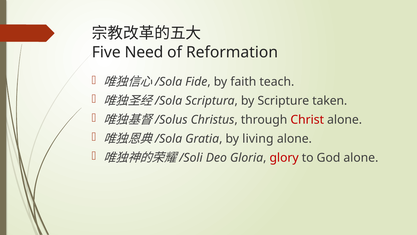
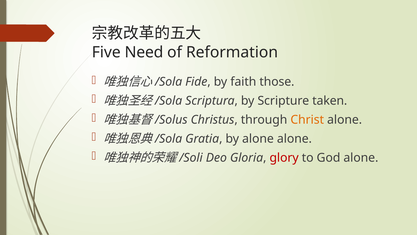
teach: teach -> those (277, 82)
Christ colour: red -> orange (307, 120)
by living: living -> alone (258, 139)
